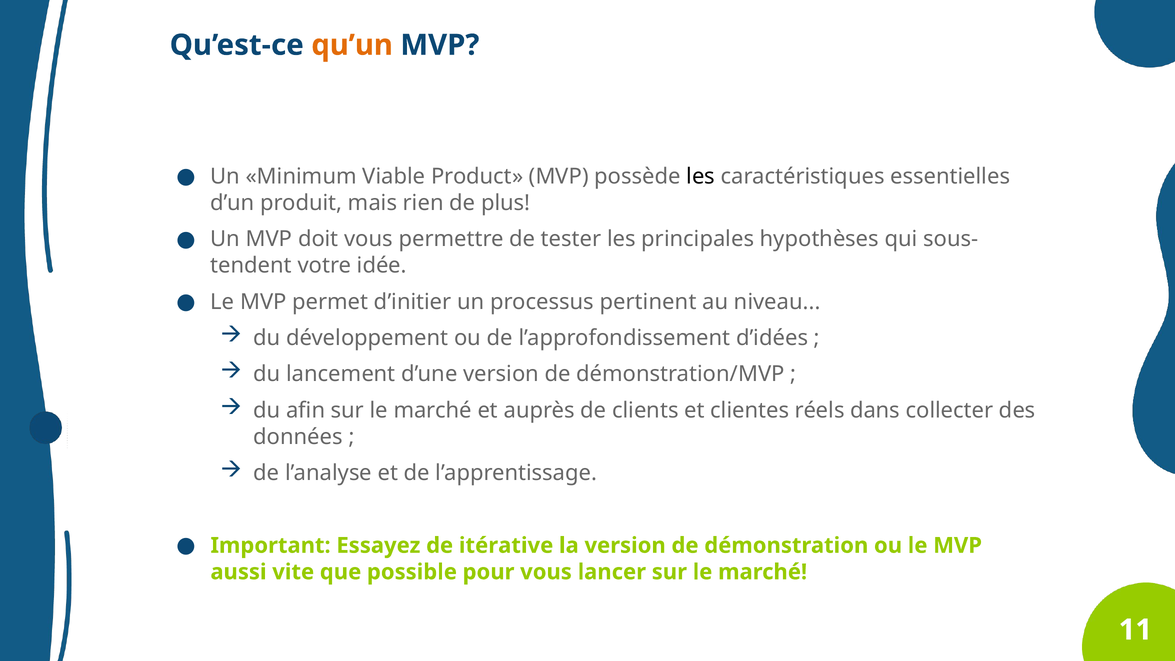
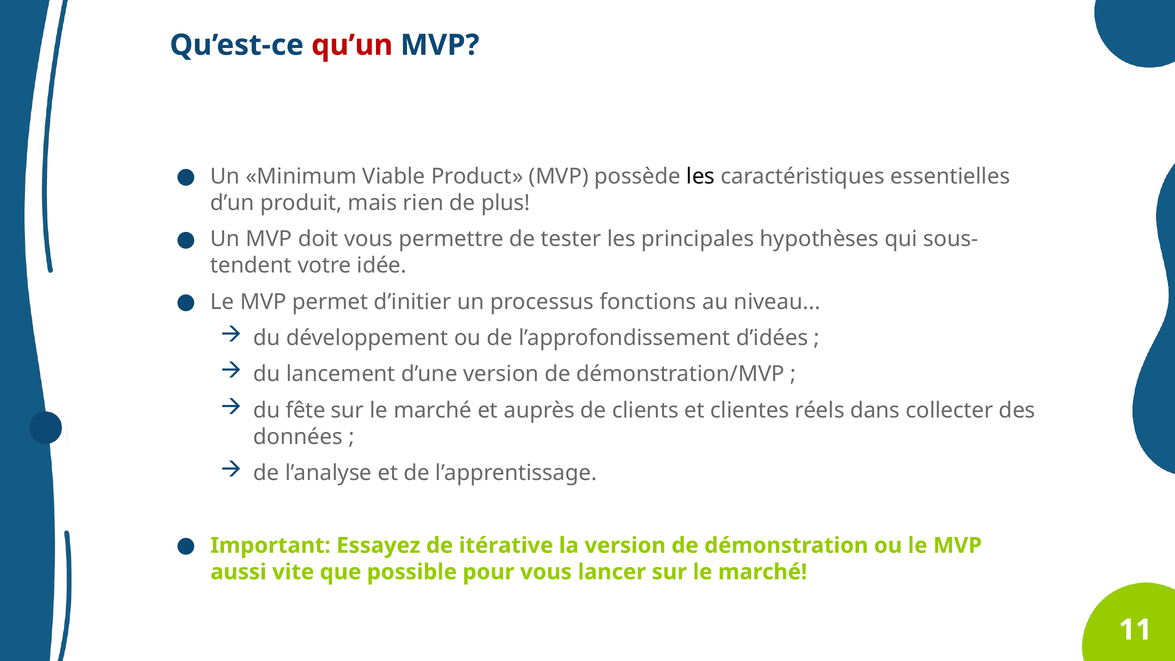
qu’un colour: orange -> red (352, 45)
pertinent: pertinent -> fonctions (648, 302)
afin: afin -> fête (306, 410)
